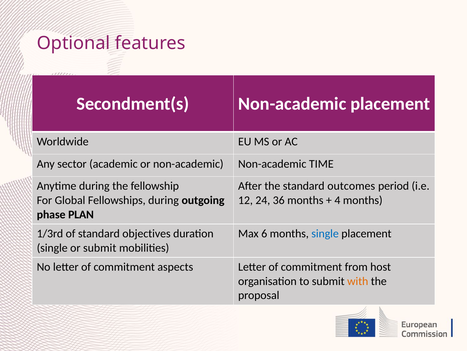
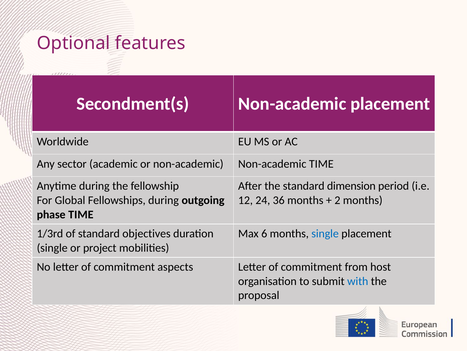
outcomes: outcomes -> dimension (351, 186)
4: 4 -> 2 (337, 200)
phase PLAN: PLAN -> TIME (81, 214)
or submit: submit -> project (100, 247)
with colour: orange -> blue (358, 281)
